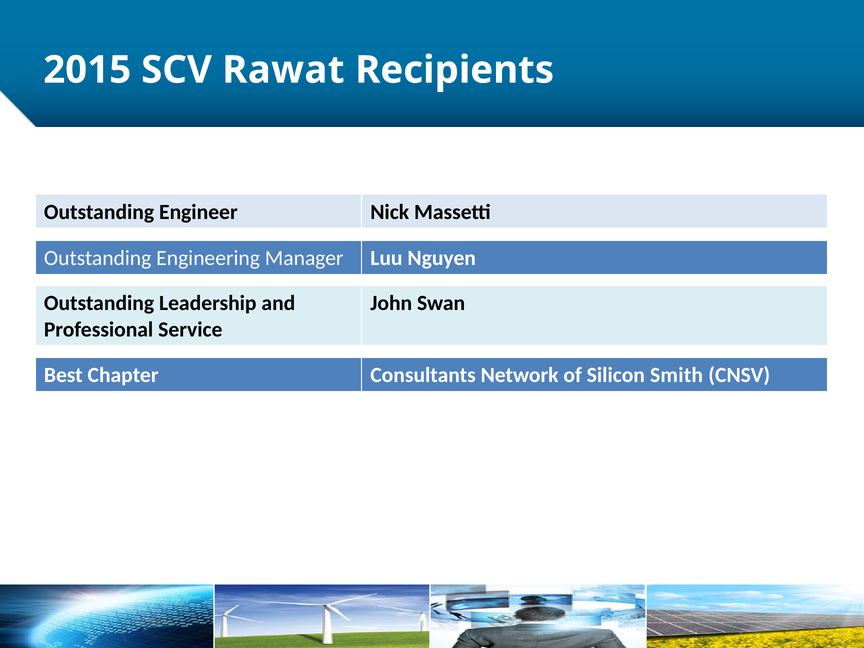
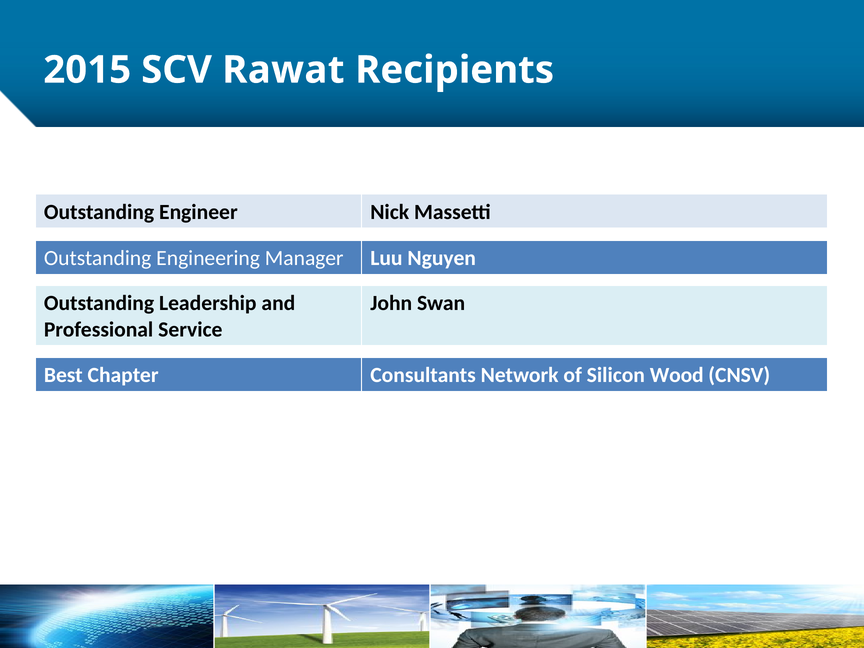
Smith: Smith -> Wood (677, 375)
